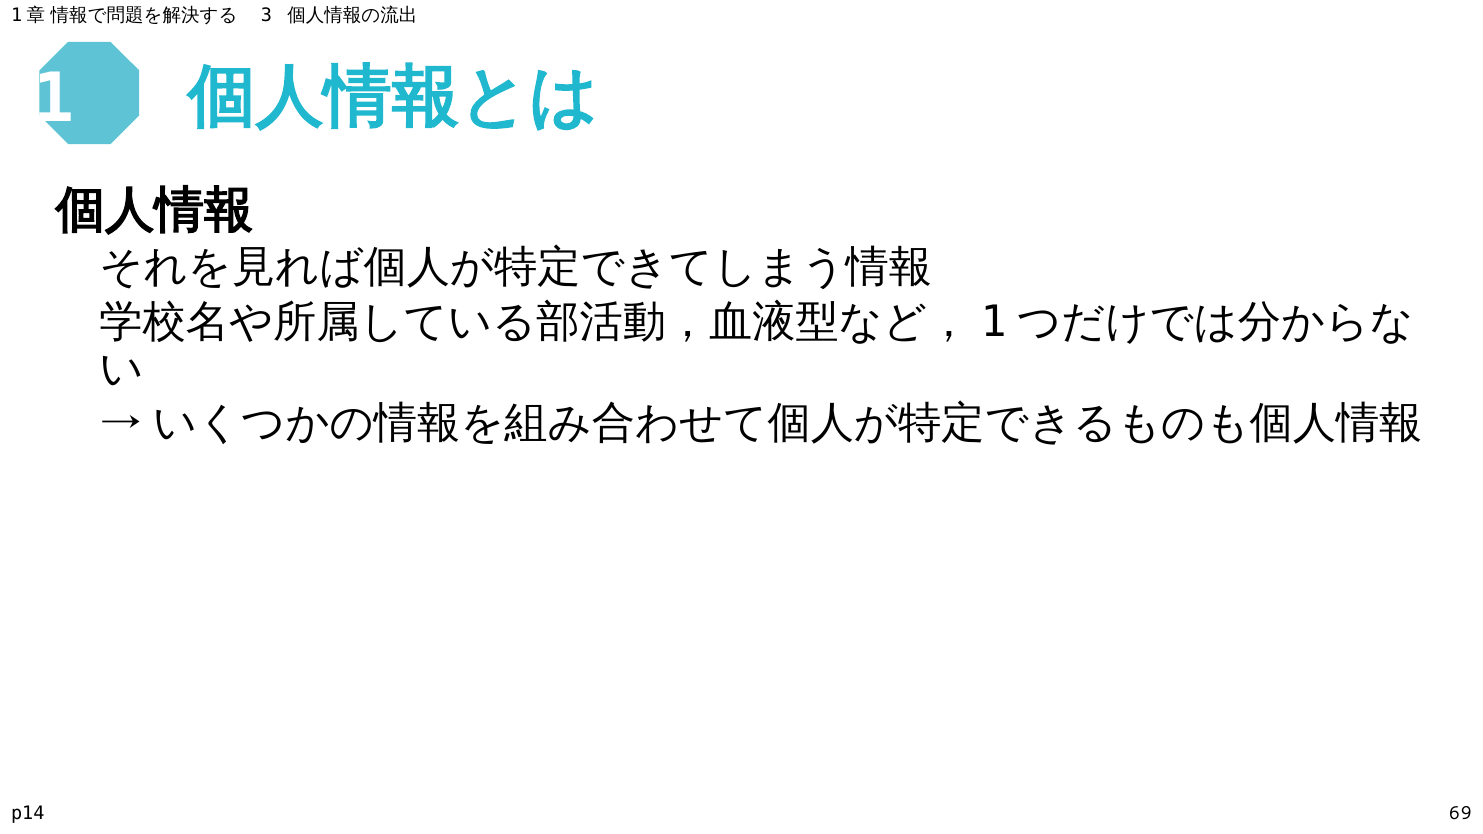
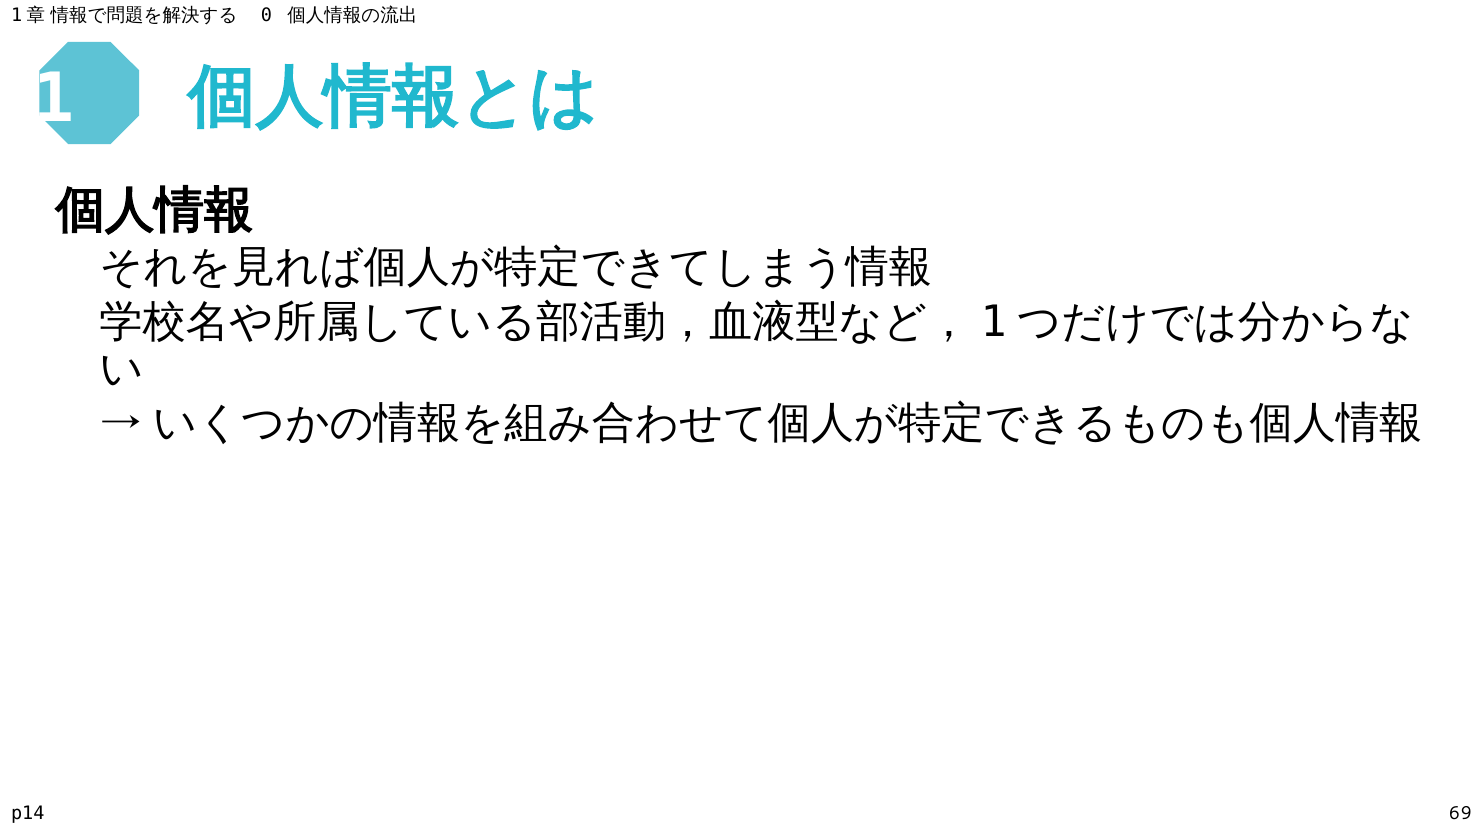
3: 3 -> 0 (266, 15)
